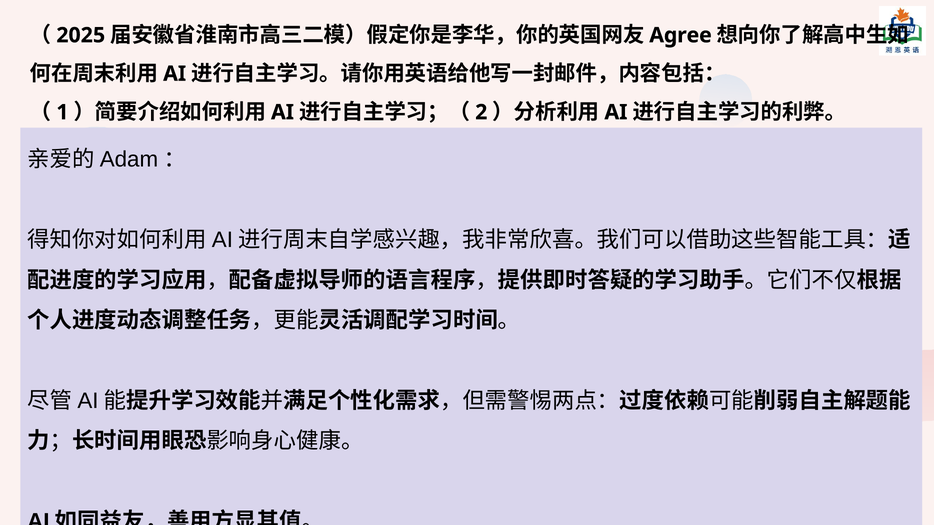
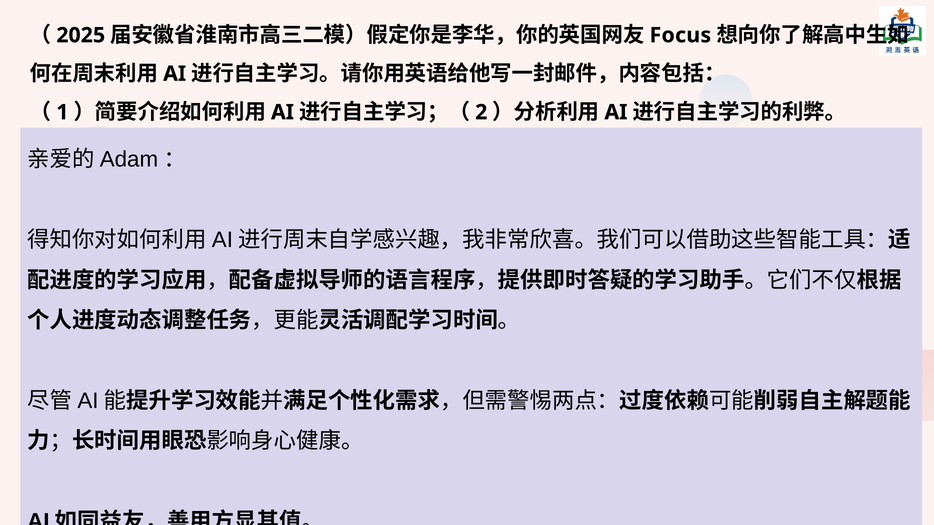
Agree: Agree -> Focus (680, 35)
